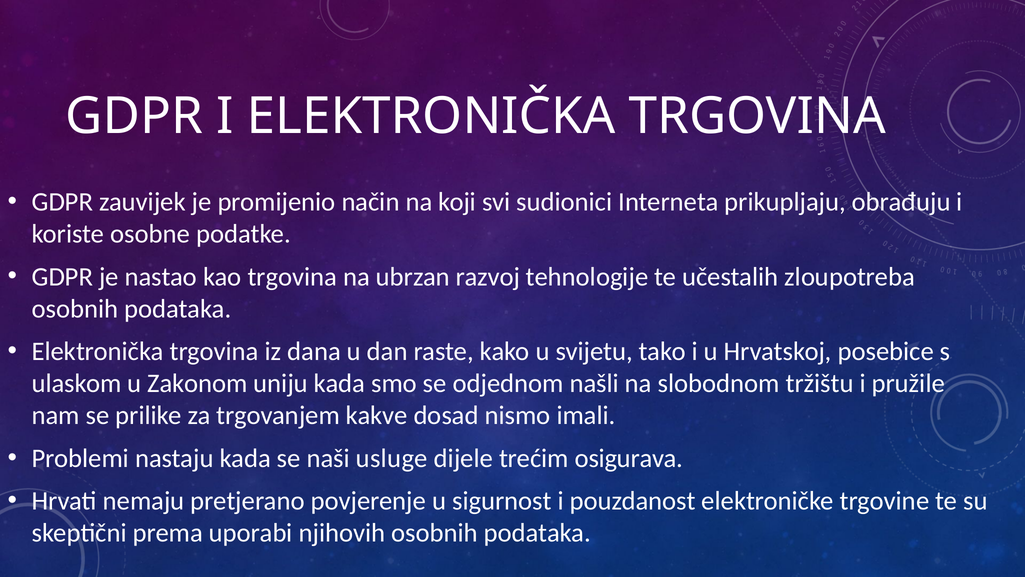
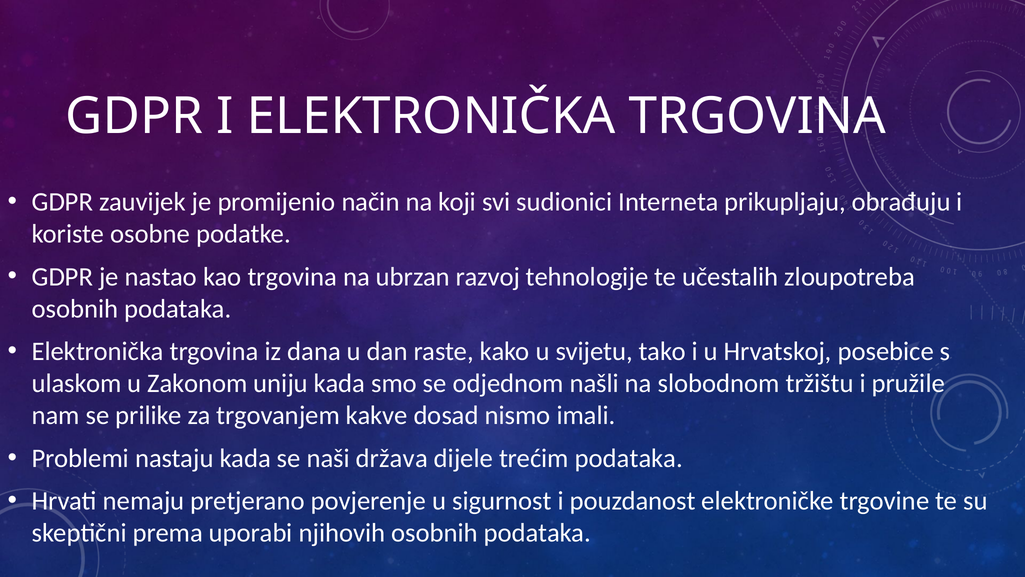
usluge: usluge -> država (392, 458)
trećim osigurava: osigurava -> podataka (629, 458)
